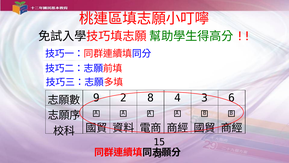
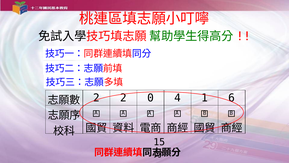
9: 9 -> 2 (96, 98)
8: 8 -> 0 (150, 98)
3: 3 -> 1 (205, 98)
